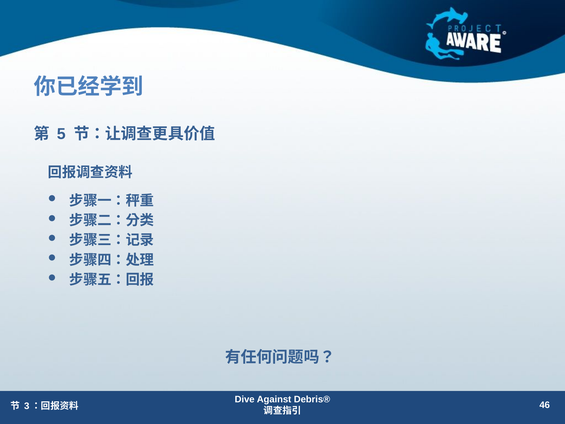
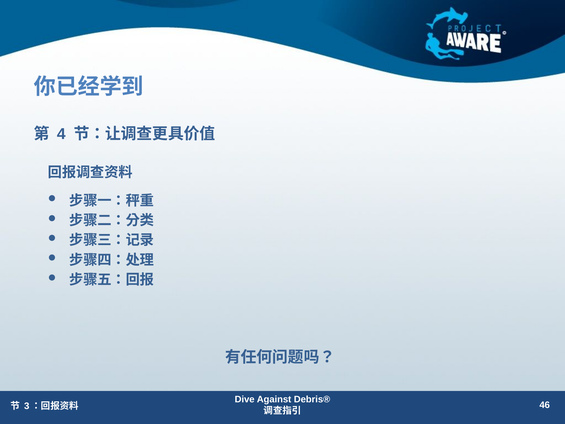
5: 5 -> 4 (61, 134)
